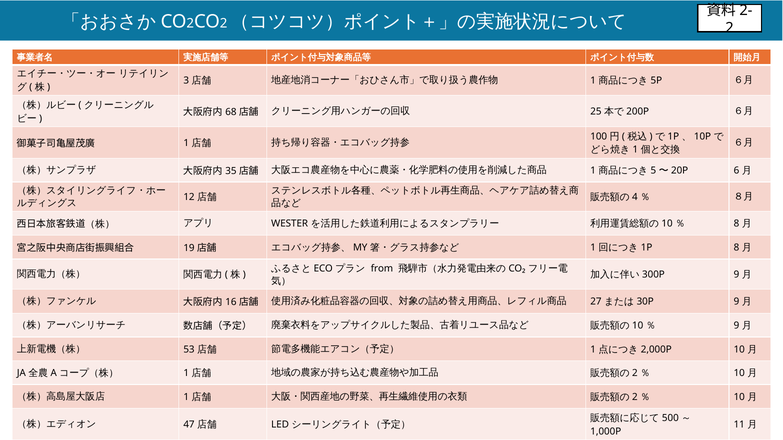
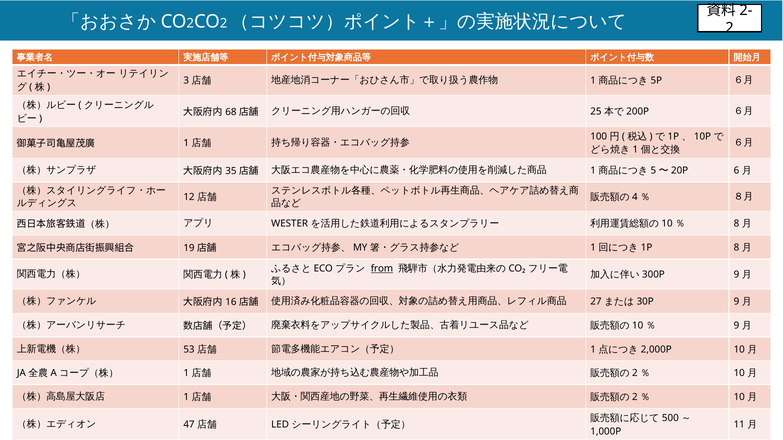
from underline: none -> present (382, 269)
